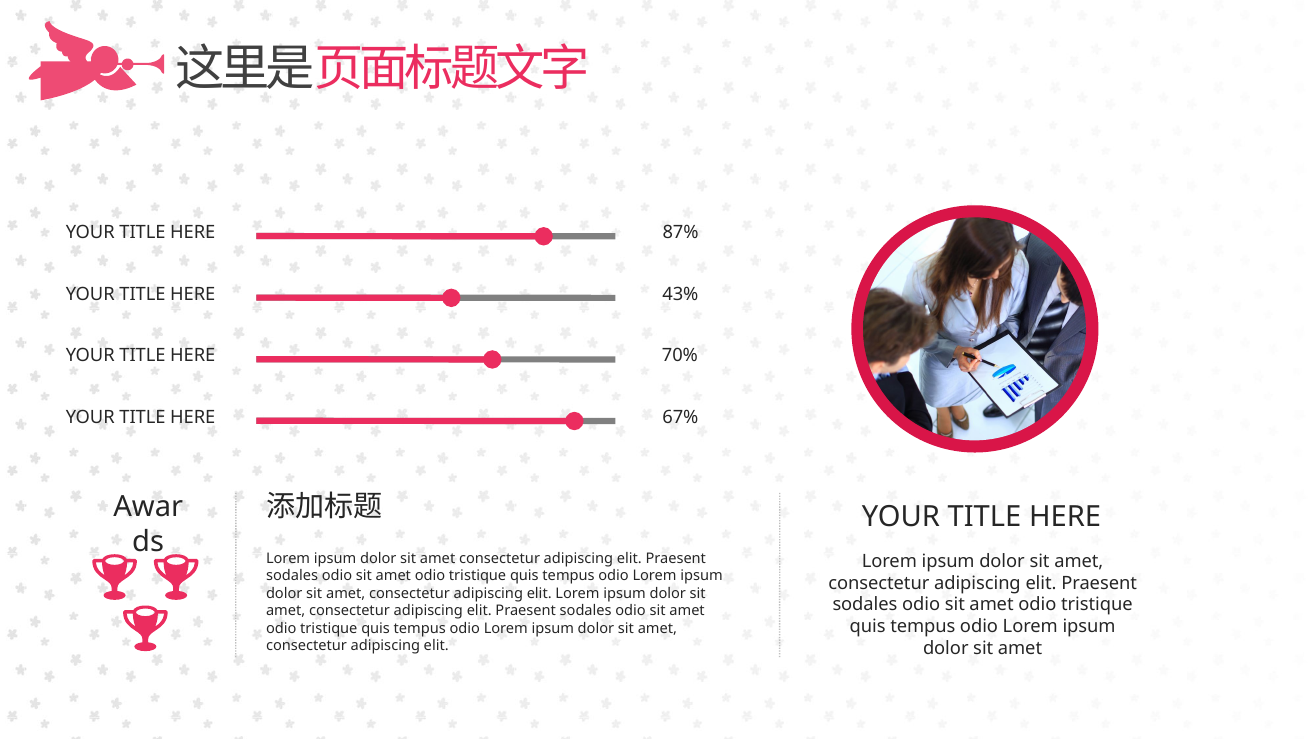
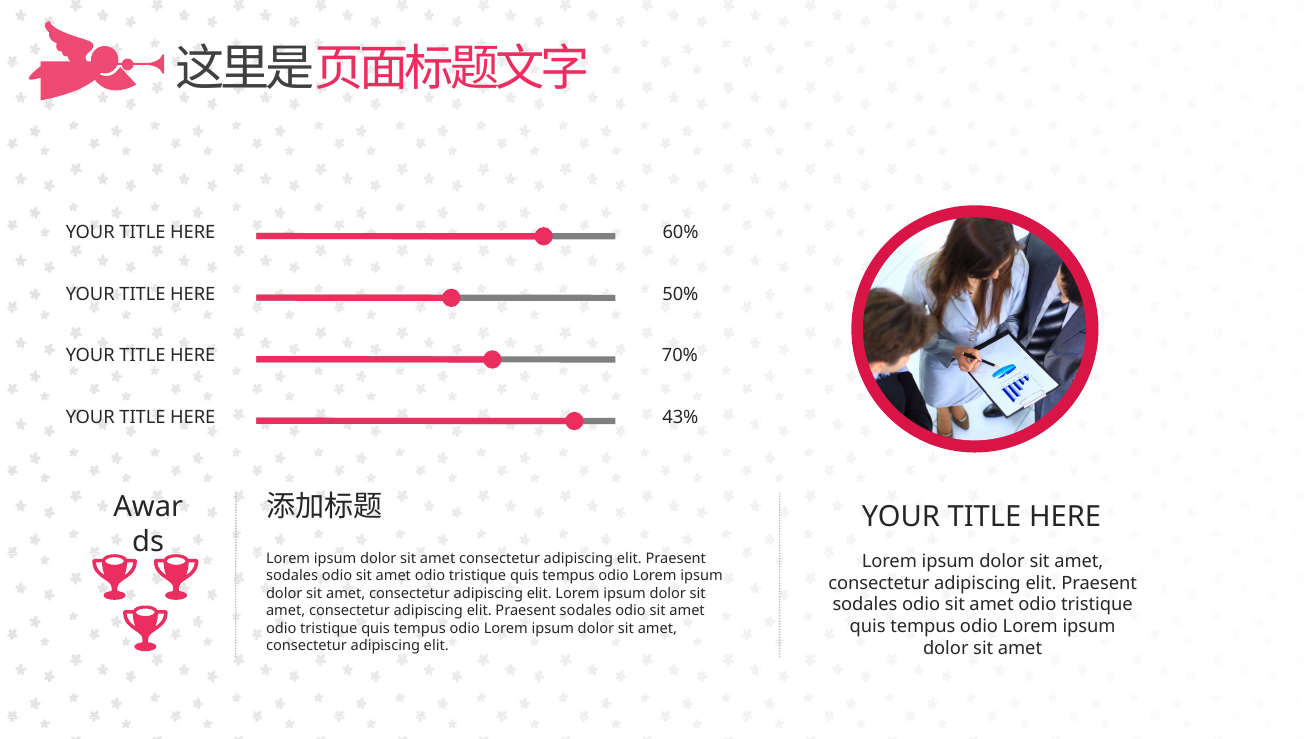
87%: 87% -> 60% (681, 232)
43%: 43% -> 50% (680, 294)
67%: 67% -> 43% (680, 417)
